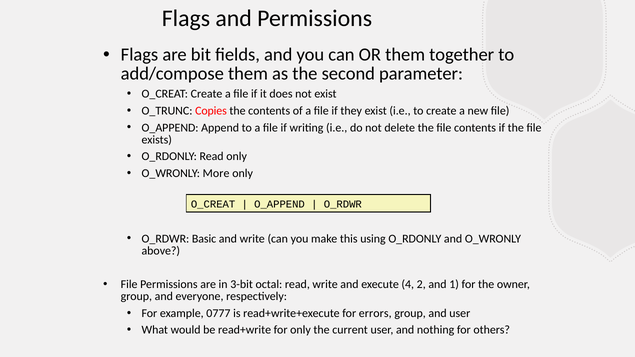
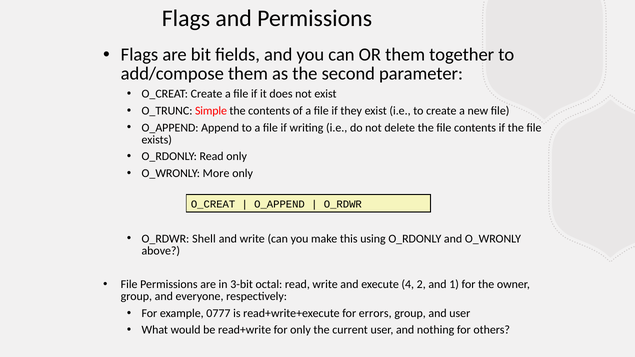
Copies: Copies -> Simple (211, 111)
Basic: Basic -> Shell (204, 239)
